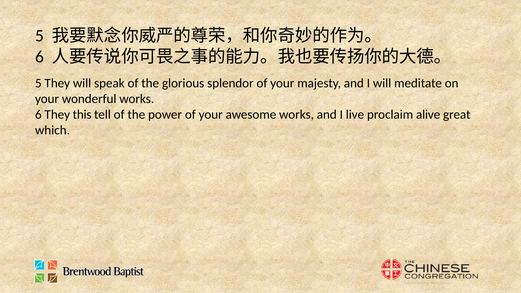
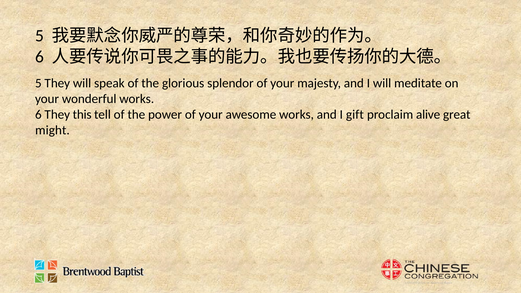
live: live -> gift (355, 115)
which: which -> might (52, 130)
